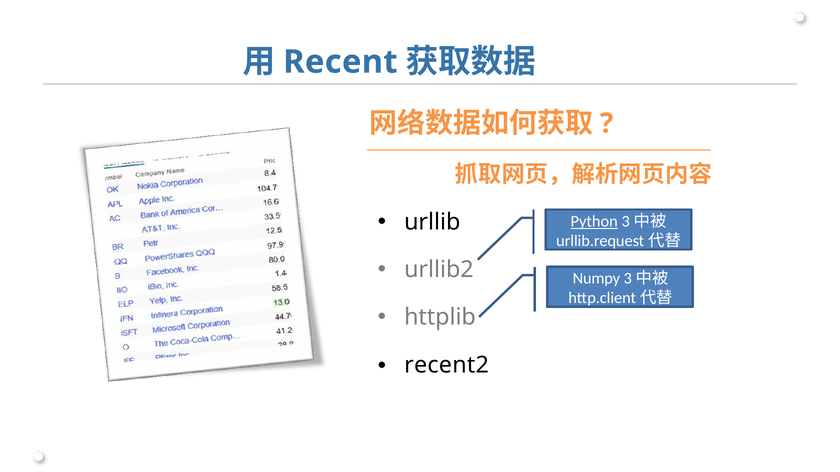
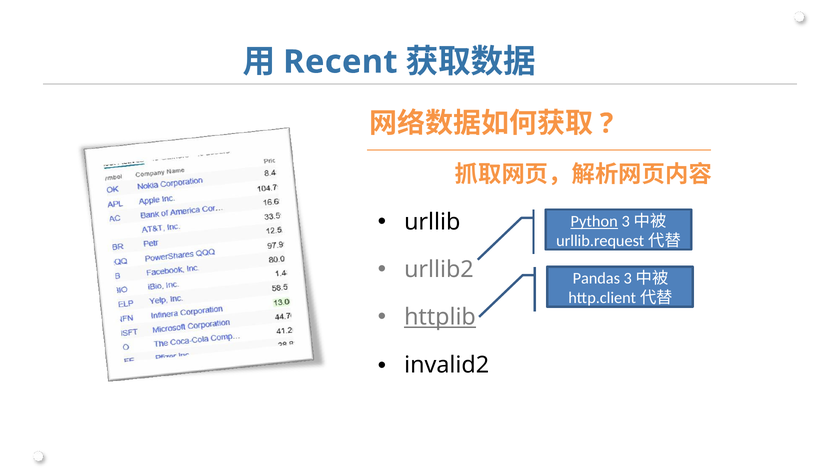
Numpy: Numpy -> Pandas (596, 279)
httplib underline: none -> present (440, 318)
recent2: recent2 -> invalid2 (447, 365)
